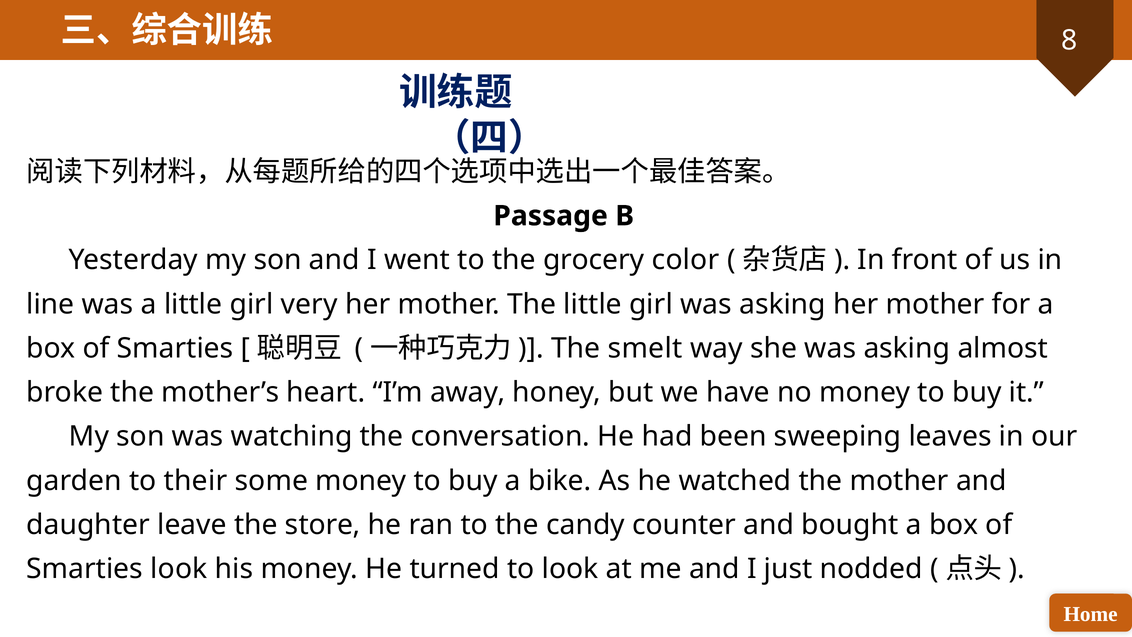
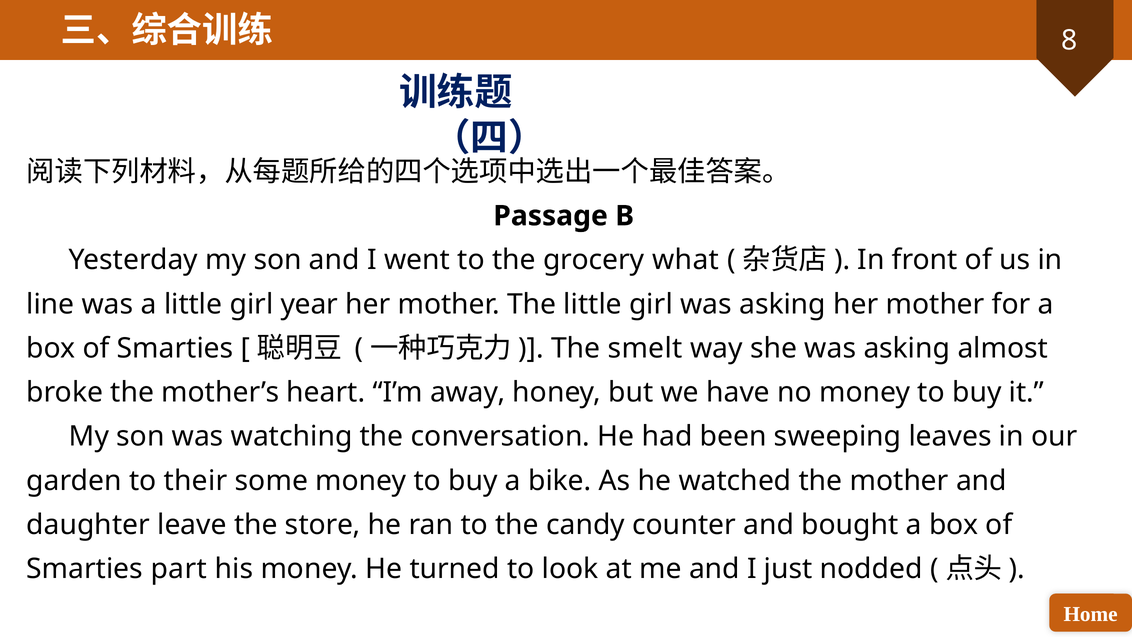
color: color -> what (686, 260)
very: very -> year (309, 304)
Smarties look: look -> part (179, 569)
